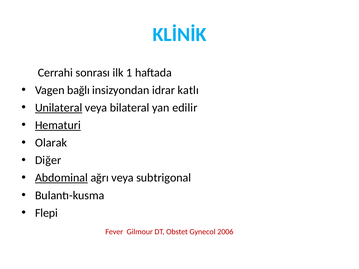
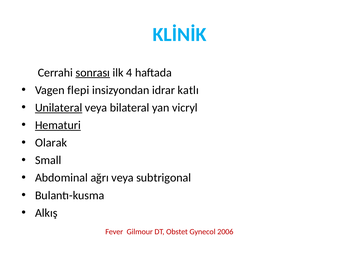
sonrası underline: none -> present (93, 73)
1: 1 -> 4 (129, 73)
bağlı: bağlı -> flepi (78, 90)
edilir: edilir -> vicryl (185, 108)
Diğer: Diğer -> Small (48, 160)
Abdominal underline: present -> none (61, 178)
Flepi: Flepi -> Alkış (46, 213)
